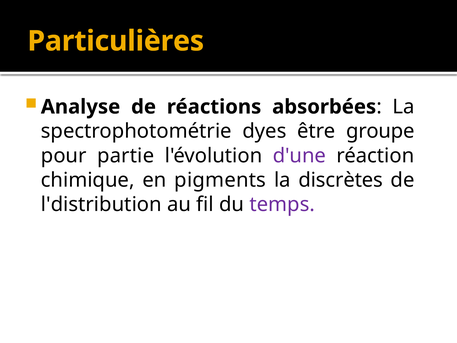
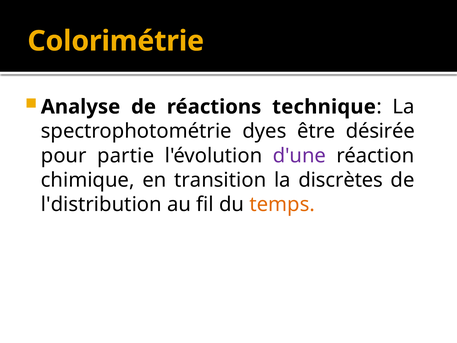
Particulières: Particulières -> Colorimétrie (116, 41)
absorbées: absorbées -> technique (324, 107)
groupe: groupe -> désirée (380, 131)
pigments: pigments -> transition (220, 180)
temps colour: purple -> orange (282, 204)
